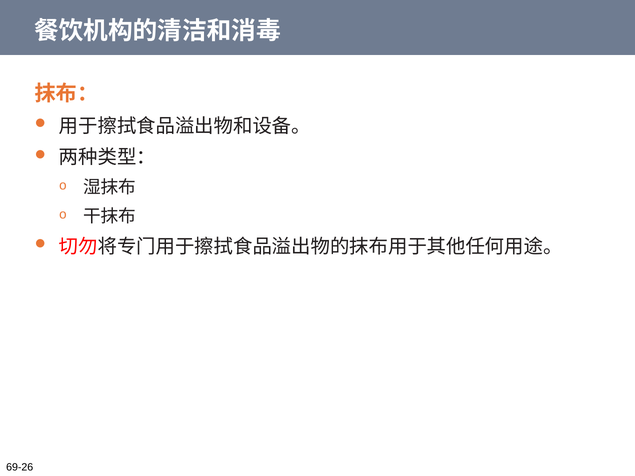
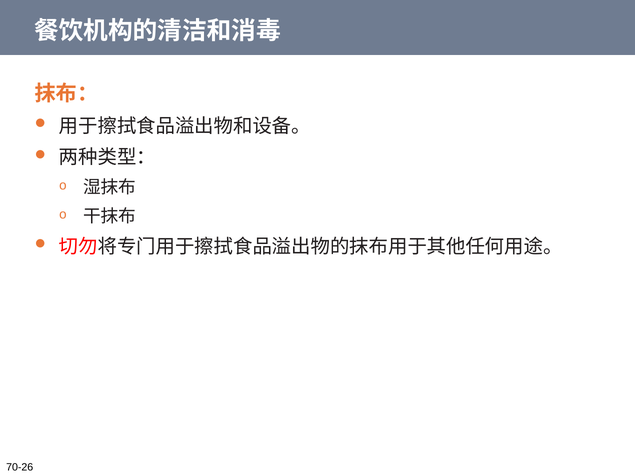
69-26: 69-26 -> 70-26 (20, 467)
